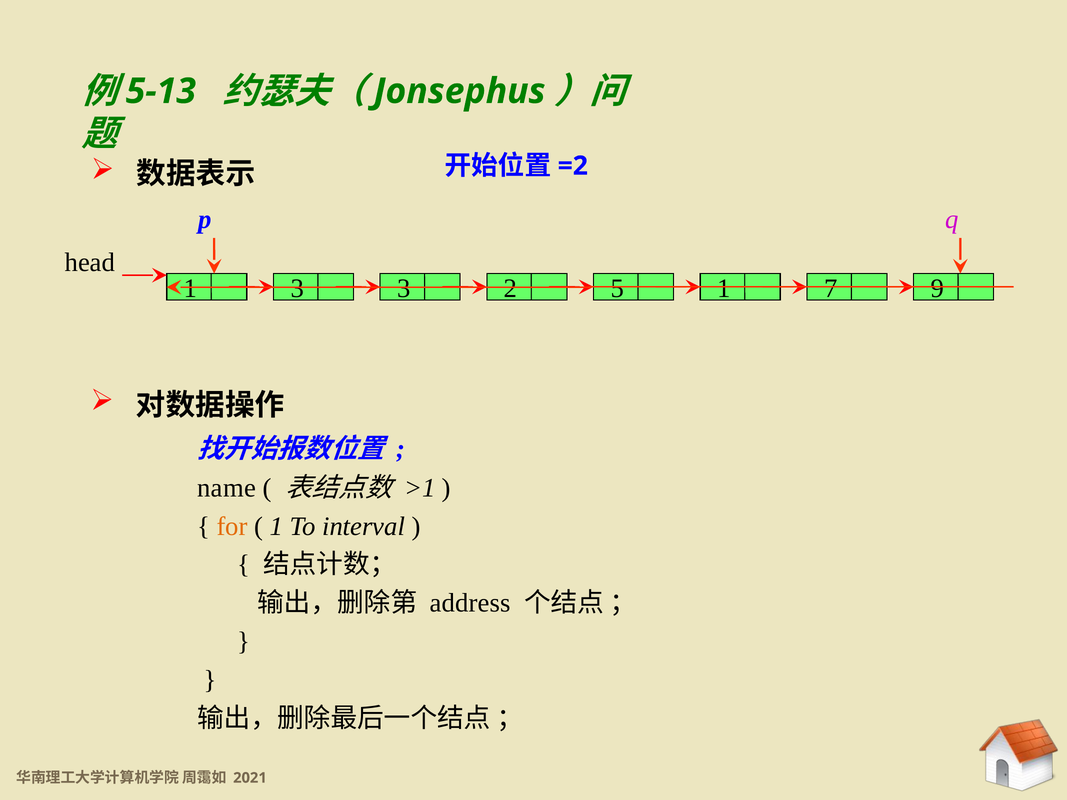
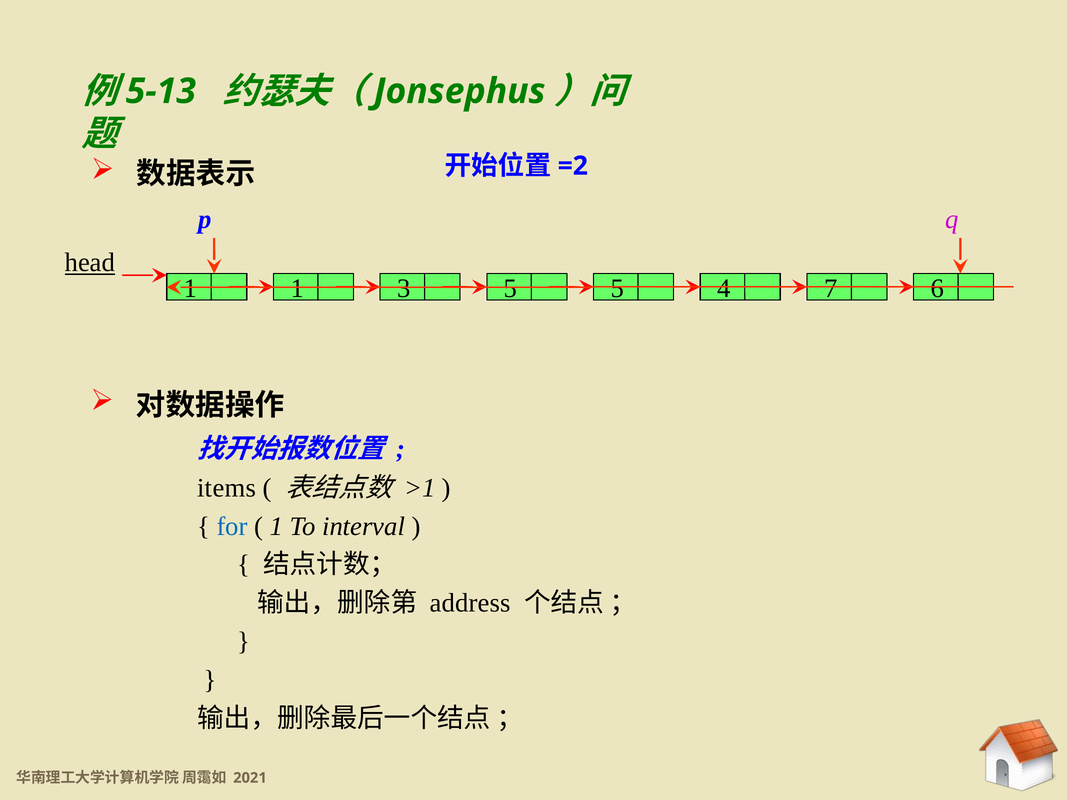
head underline: none -> present (90, 263)
1 3: 3 -> 1 (297, 289)
3 2: 2 -> 5 (511, 289)
5 1: 1 -> 4 (724, 289)
9: 9 -> 6 (937, 289)
name: name -> items (227, 488)
for colour: orange -> blue (232, 526)
